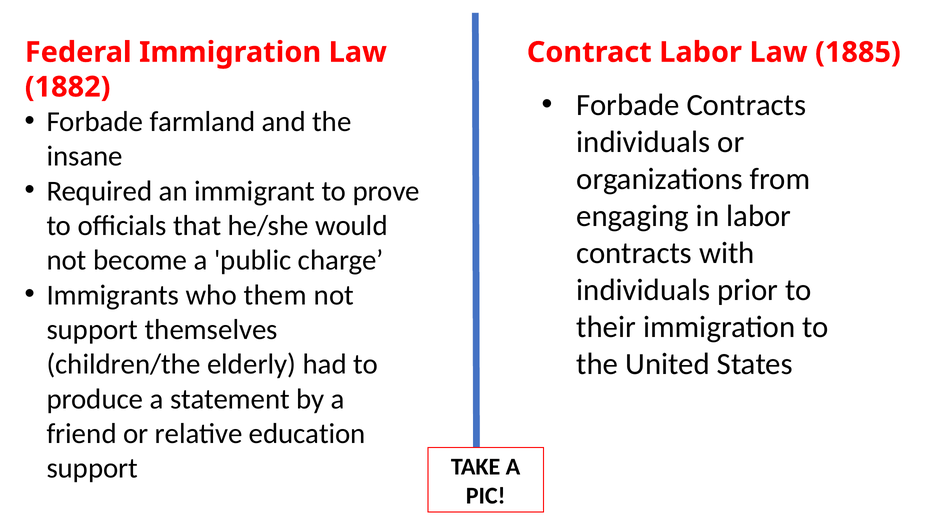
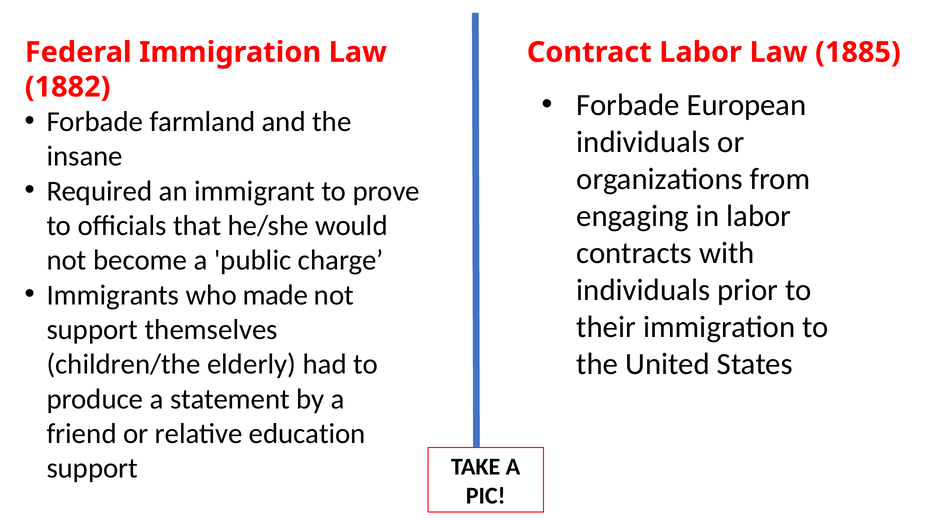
Forbade Contracts: Contracts -> European (746, 105)
them: them -> made (275, 295)
